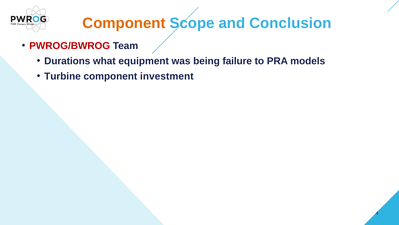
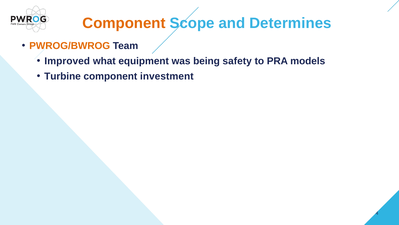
Conclusion: Conclusion -> Determines (290, 23)
PWROG/BWROG colour: red -> orange (70, 46)
Durations: Durations -> Improved (67, 61)
failure: failure -> safety (237, 61)
